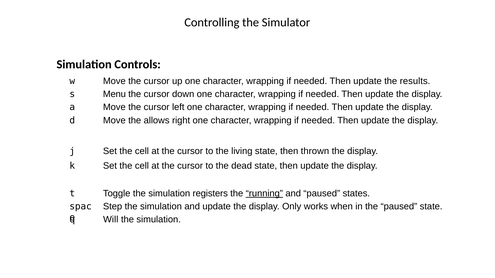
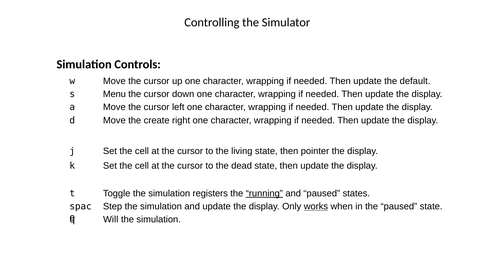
results: results -> default (415, 81)
allows: allows -> create (157, 121)
thrown: thrown -> pointer (315, 151)
works underline: none -> present (316, 207)
